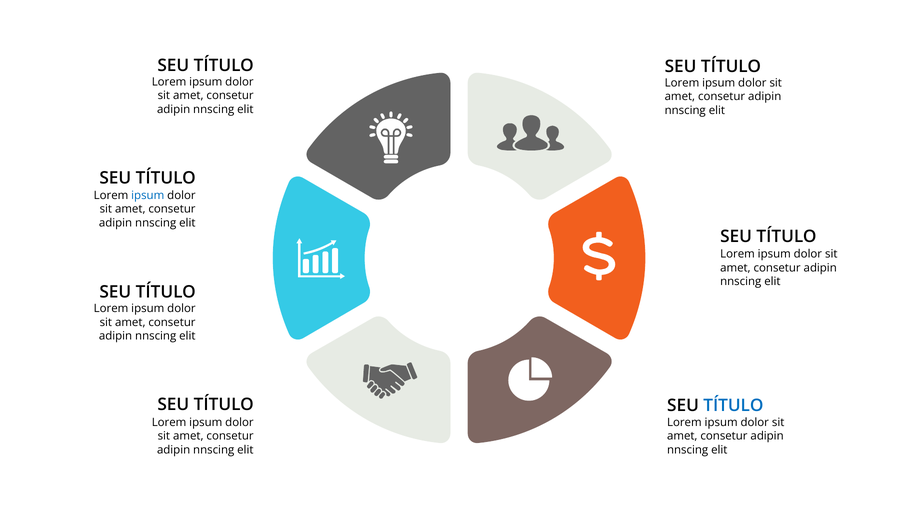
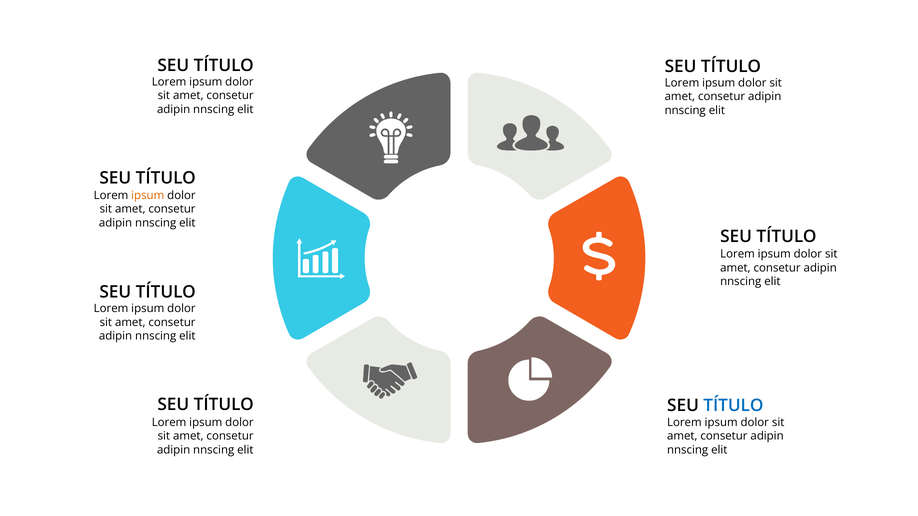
ipsum colour: blue -> orange (148, 196)
